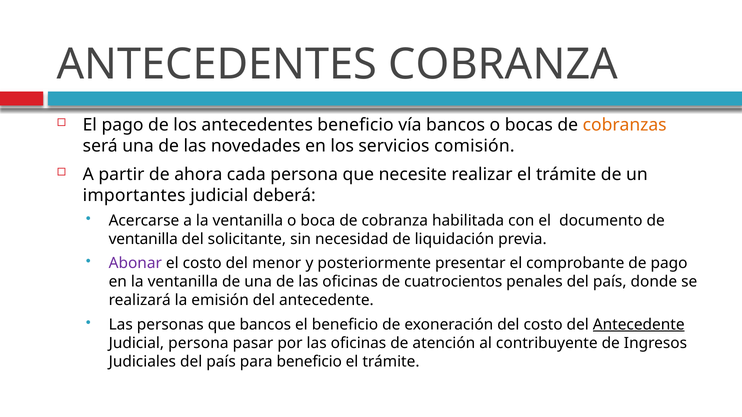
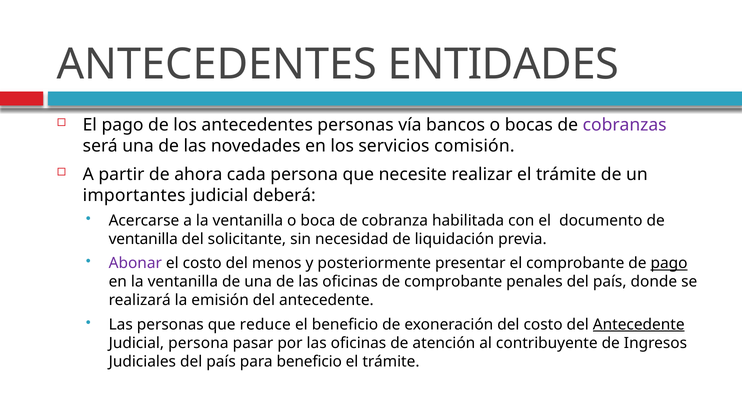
ANTECEDENTES COBRANZA: COBRANZA -> ENTIDADES (503, 65)
antecedentes beneficio: beneficio -> personas (356, 125)
cobranzas colour: orange -> purple (625, 125)
menor: menor -> menos (277, 264)
pago underline: none -> present (669, 264)
de cuatrocientos: cuatrocientos -> comprobante (453, 282)
que bancos: bancos -> reduce (265, 325)
